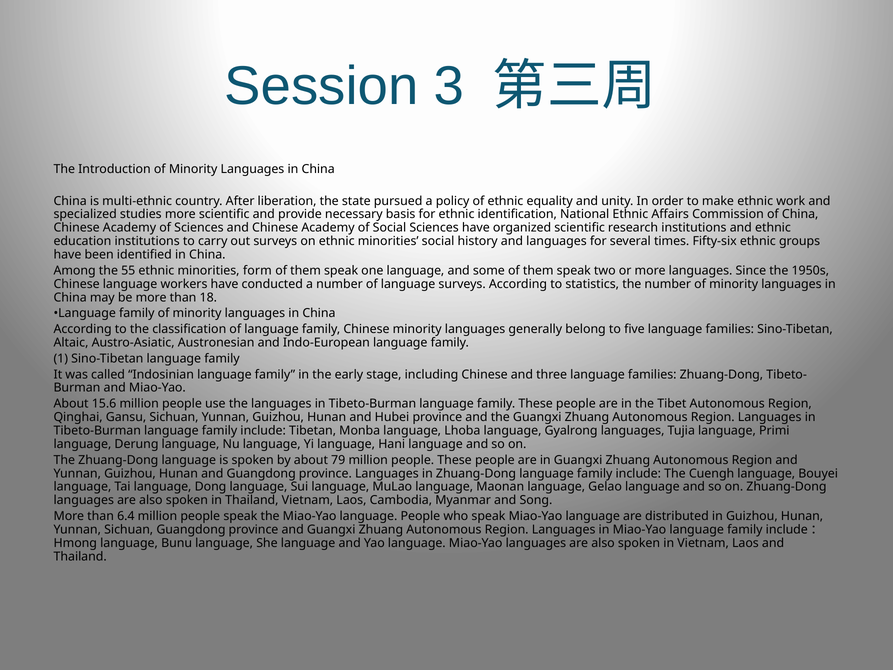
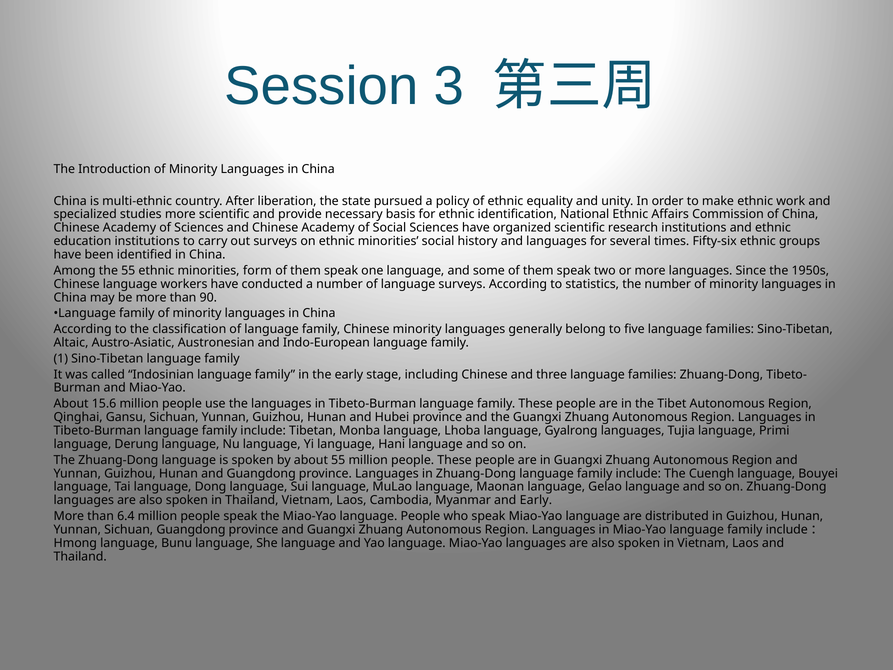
18: 18 -> 90 (208, 297)
about 79: 79 -> 55 (338, 460)
and Song: Song -> Early (536, 500)
